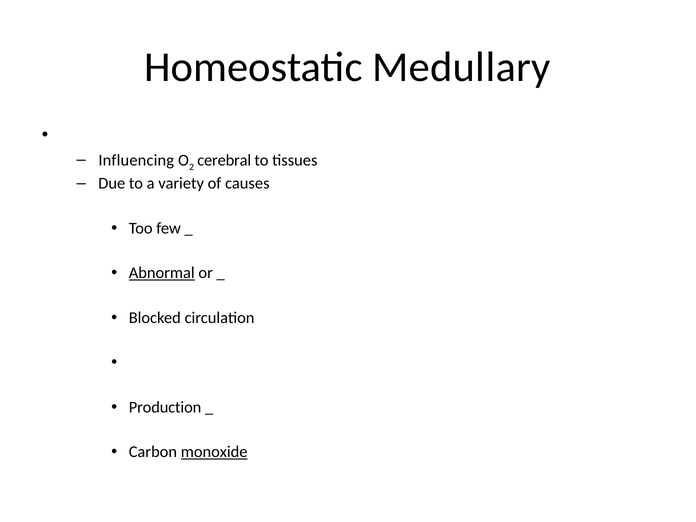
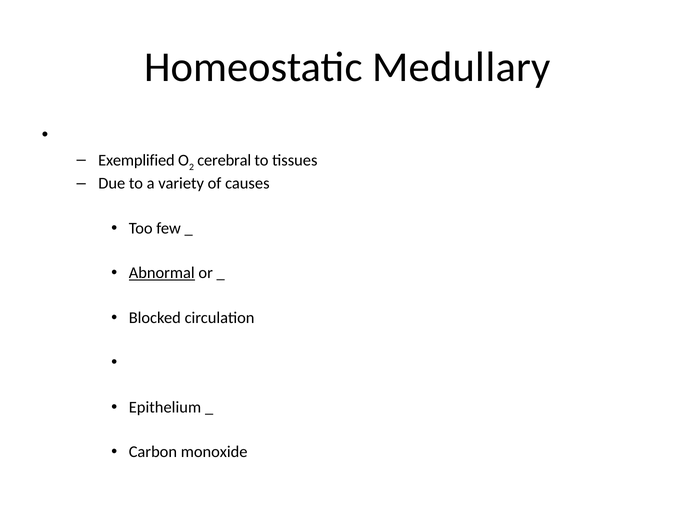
Influencing: Influencing -> Exemplified (136, 161)
Production: Production -> Epithelium (165, 407)
monoxide underline: present -> none (214, 452)
